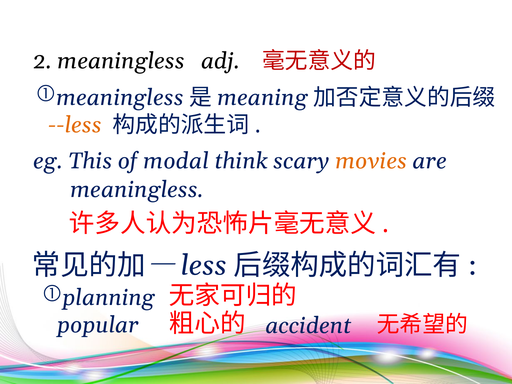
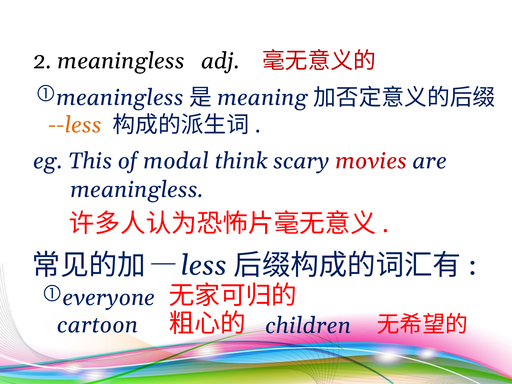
movies colour: orange -> red (371, 161)
planning: planning -> everyone (109, 298)
popular: popular -> cartoon (98, 325)
accident: accident -> children (308, 326)
